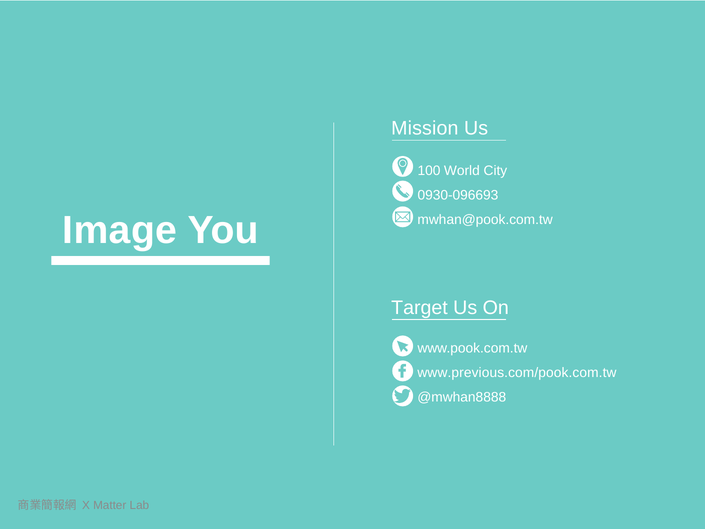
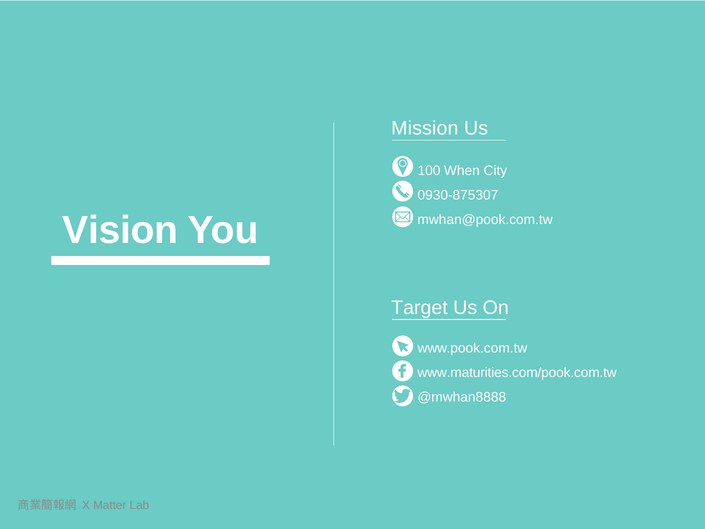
World: World -> When (462, 171)
0930-096693: 0930-096693 -> 0930-875307 (458, 195)
Image: Image -> Vision (120, 230)
www.previous.com/pook.com.tw: www.previous.com/pook.com.tw -> www.maturities.com/pook.com.tw (517, 372)
